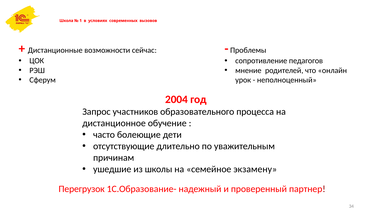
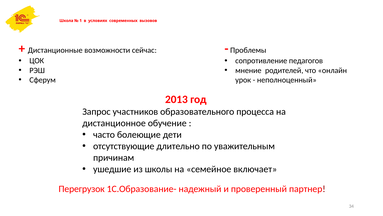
2004: 2004 -> 2013 (176, 99)
экзамену: экзамену -> включает (255, 169)
